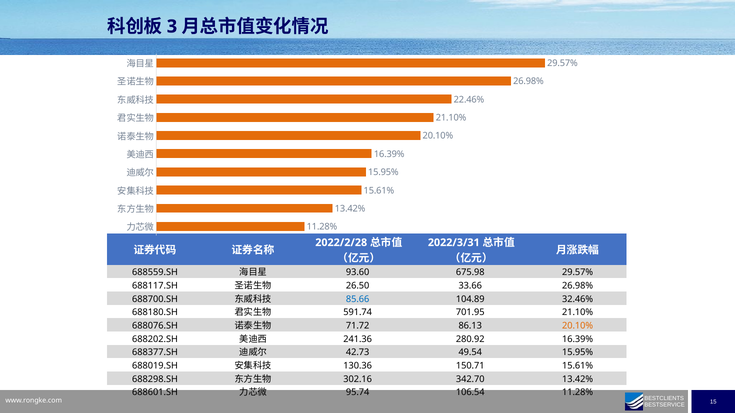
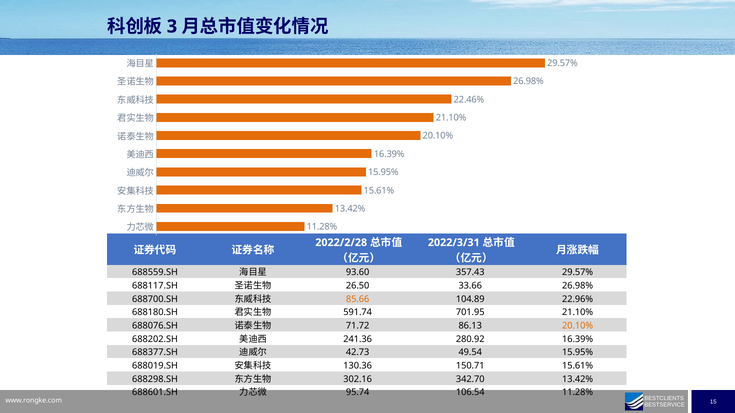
675.98: 675.98 -> 357.43 (470, 273)
85.66 colour: blue -> orange (358, 299)
32.46%: 32.46% -> 22.96% (578, 299)
